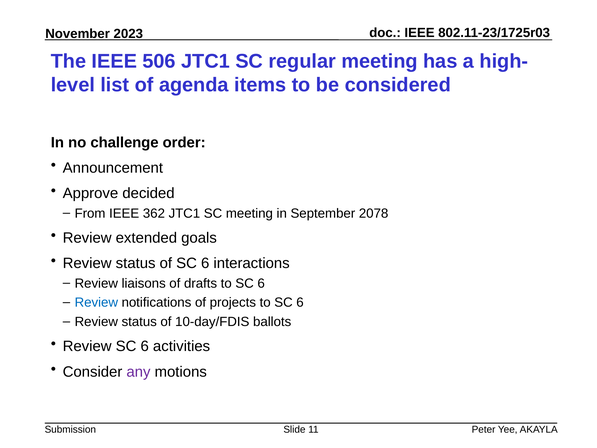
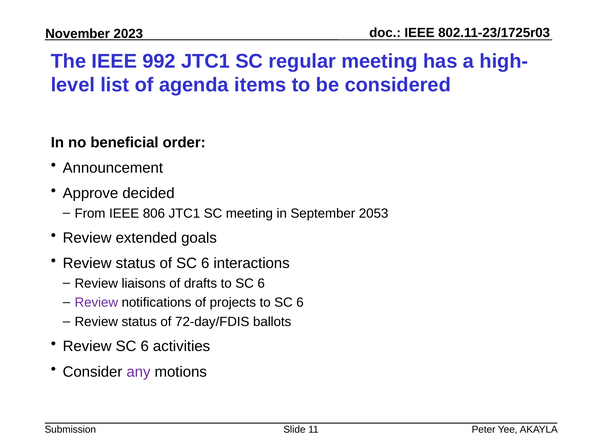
506: 506 -> 992 (159, 61)
challenge: challenge -> beneficial (124, 142)
362: 362 -> 806 (154, 213)
2078: 2078 -> 2053 (374, 213)
Review colour: blue -> purple (96, 302)
10-day/FDIS: 10-day/FDIS -> 72-day/FDIS (212, 322)
